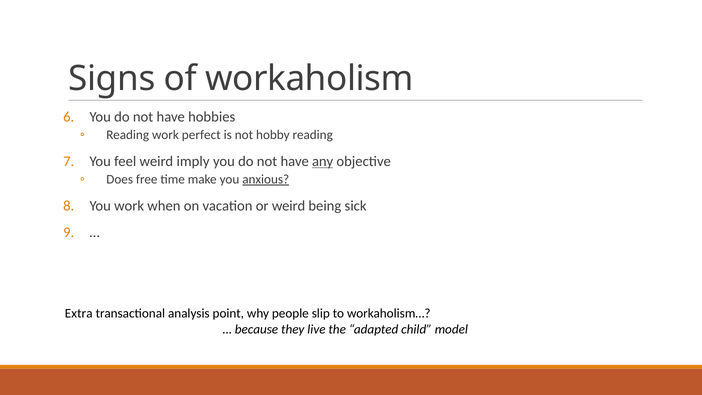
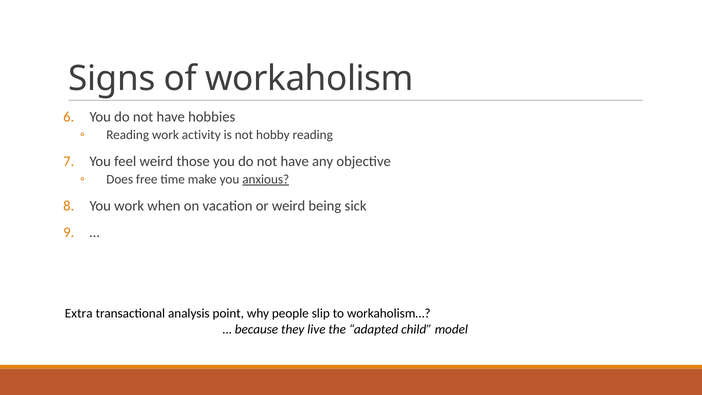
perfect: perfect -> activity (201, 135)
imply: imply -> those (193, 161)
any underline: present -> none (323, 161)
